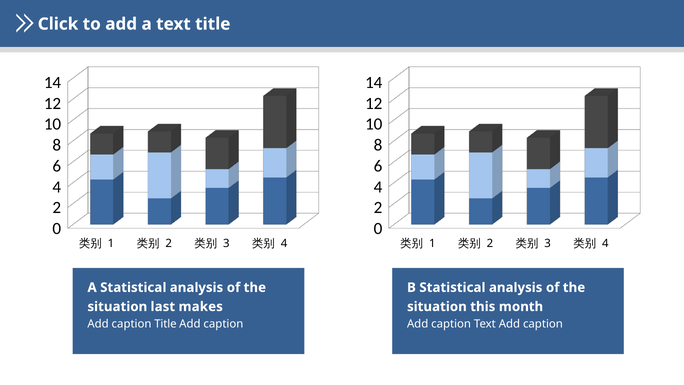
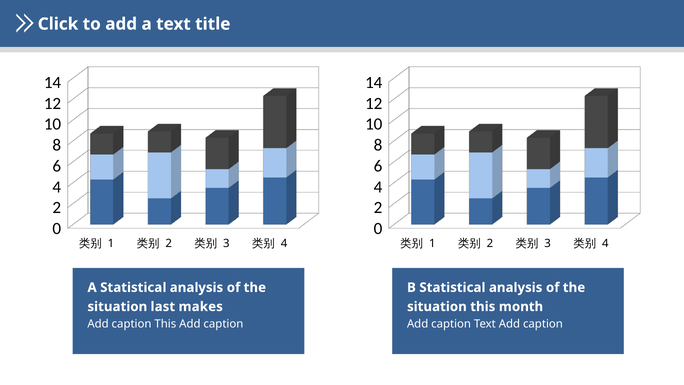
caption Title: Title -> This (165, 324)
